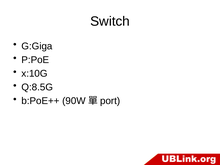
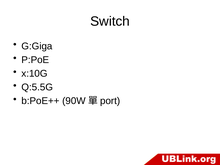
Q:8.5G: Q:8.5G -> Q:5.5G (37, 87)
